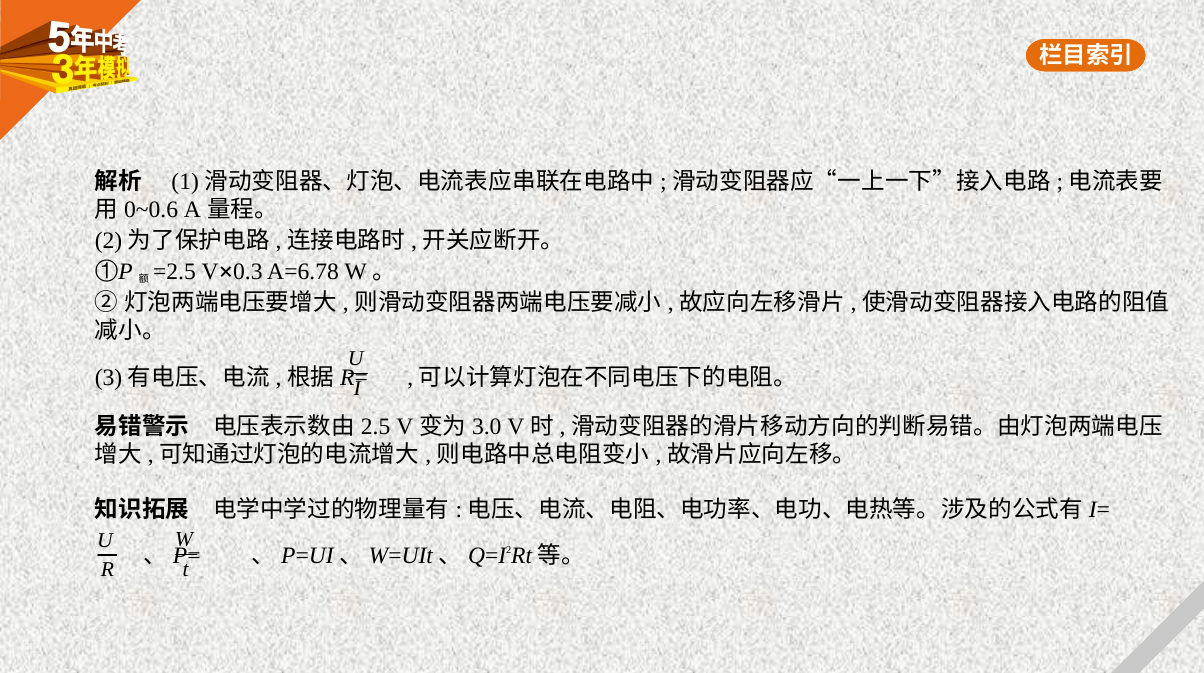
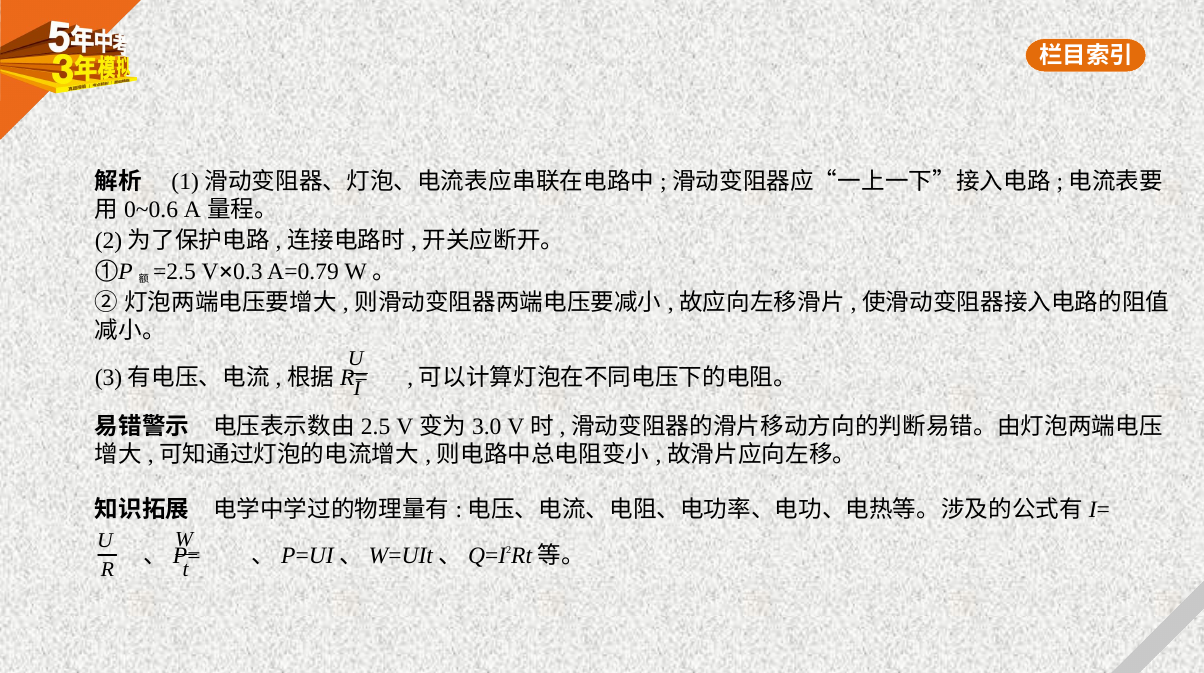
A=6.78: A=6.78 -> A=0.79 (303, 272)
